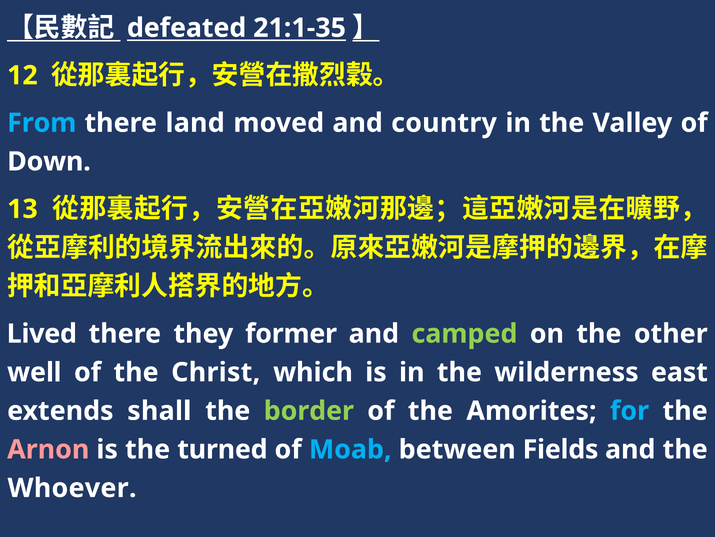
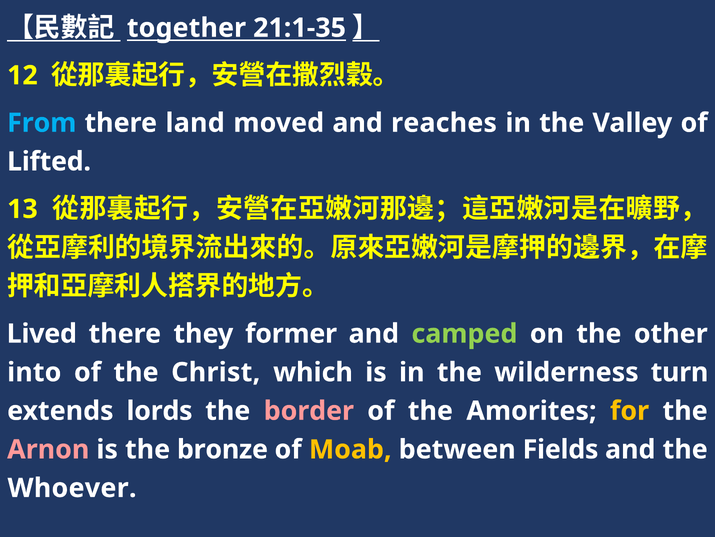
defeated: defeated -> together (186, 28)
country: country -> reaches (444, 123)
Down: Down -> Lifted (49, 161)
well: well -> into (34, 372)
east: east -> turn (679, 372)
shall: shall -> lords (159, 410)
border colour: light green -> pink (309, 410)
for colour: light blue -> yellow (630, 410)
turned: turned -> bronze (222, 449)
Moab colour: light blue -> yellow (350, 449)
